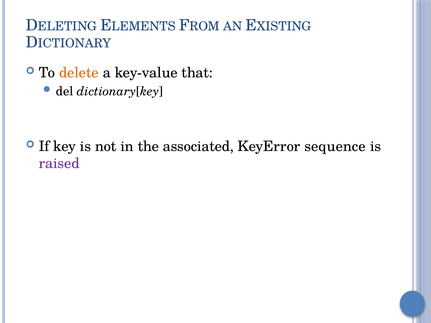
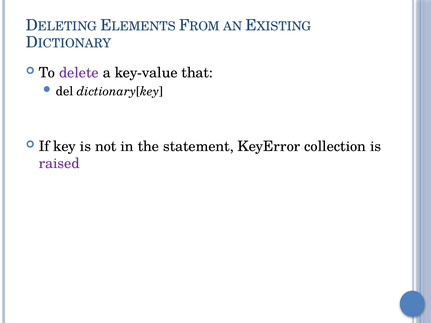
delete colour: orange -> purple (79, 73)
associated: associated -> statement (198, 146)
sequence: sequence -> collection (335, 146)
